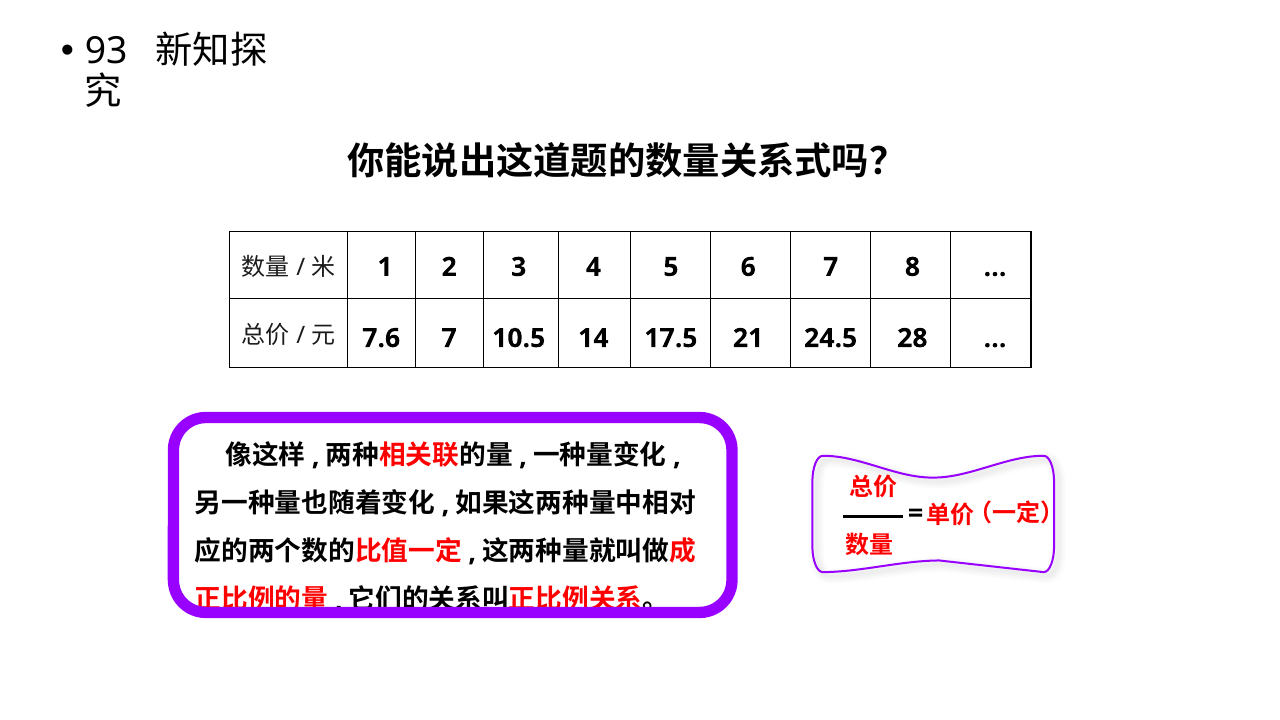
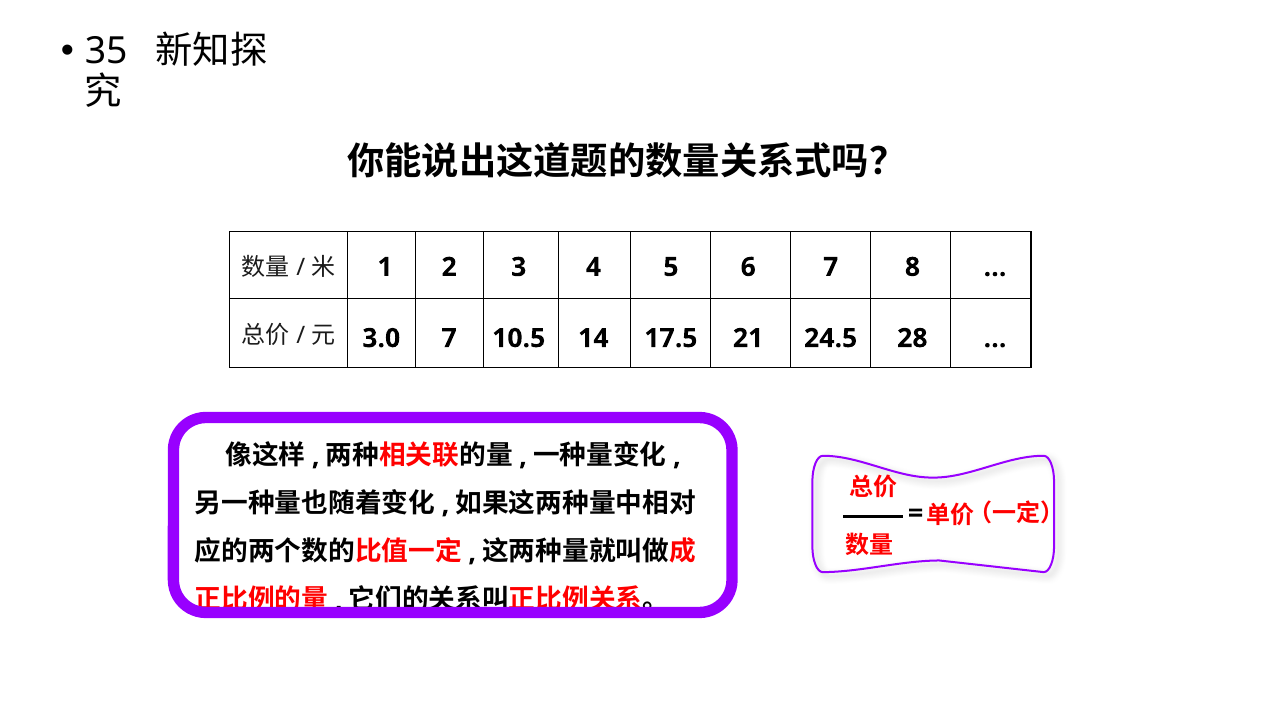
93: 93 -> 35 (106, 51)
7.6: 7.6 -> 3.0 (381, 338)
